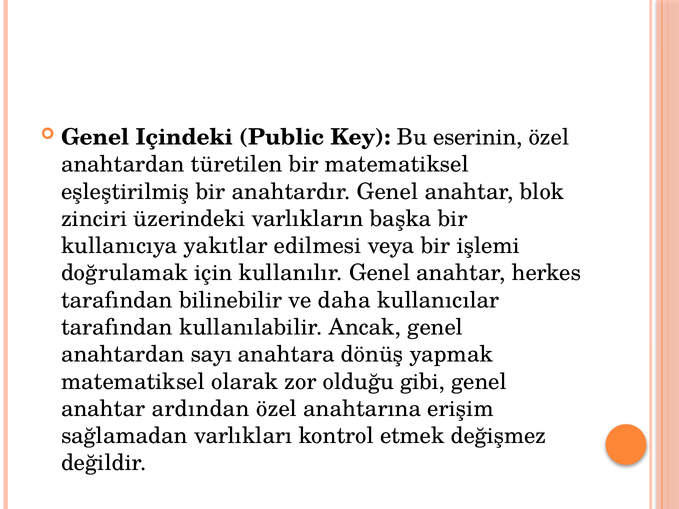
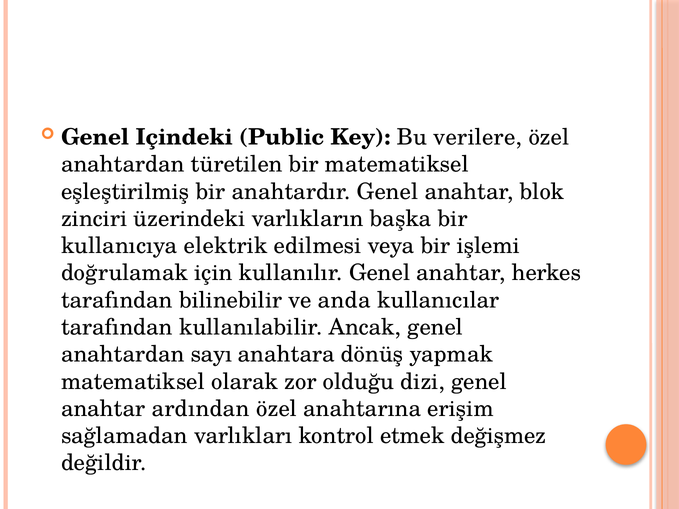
eserinin: eserinin -> verilere (478, 137)
yakıtlar: yakıtlar -> elektrik (226, 246)
daha: daha -> anda (344, 300)
gibi: gibi -> dizi (423, 382)
